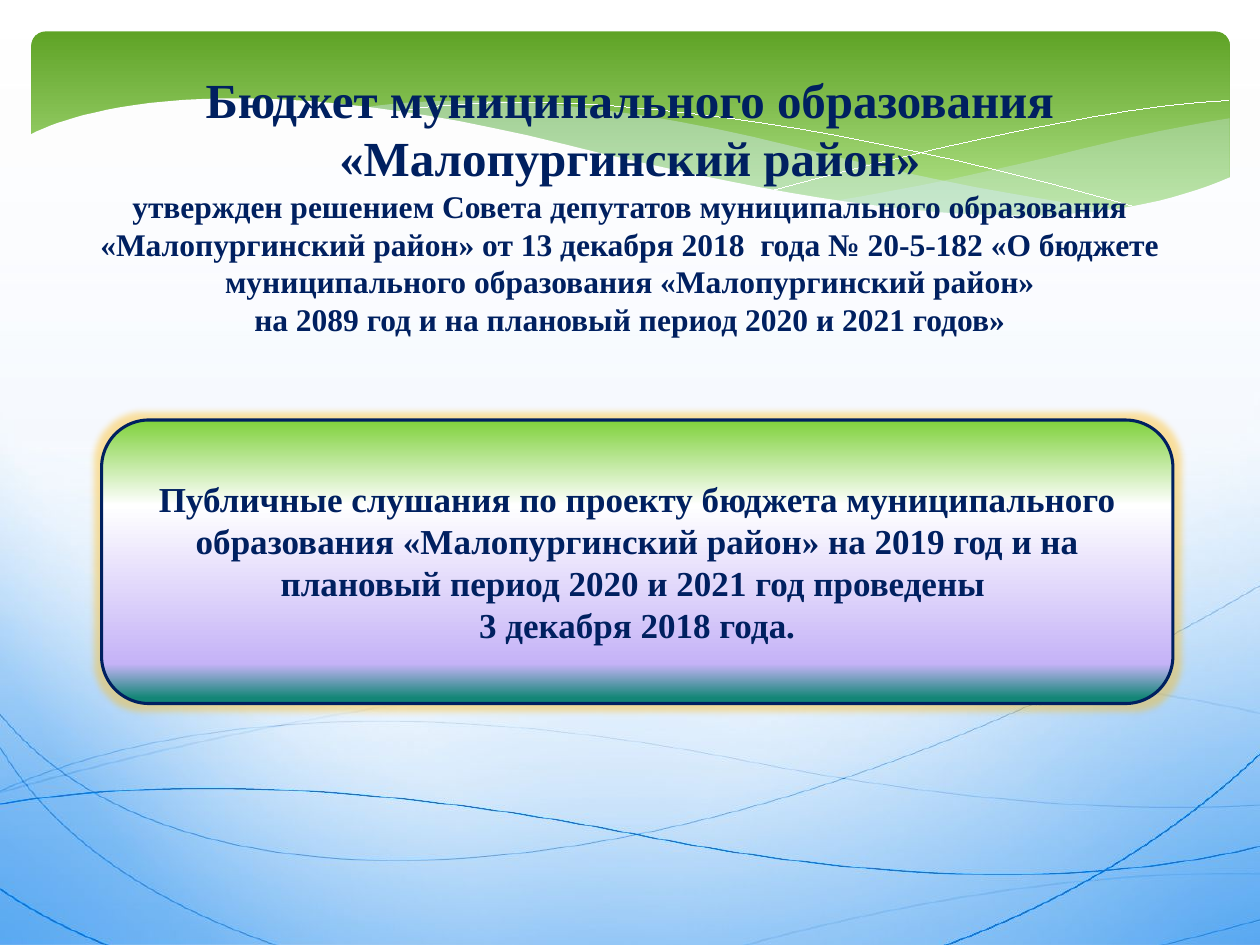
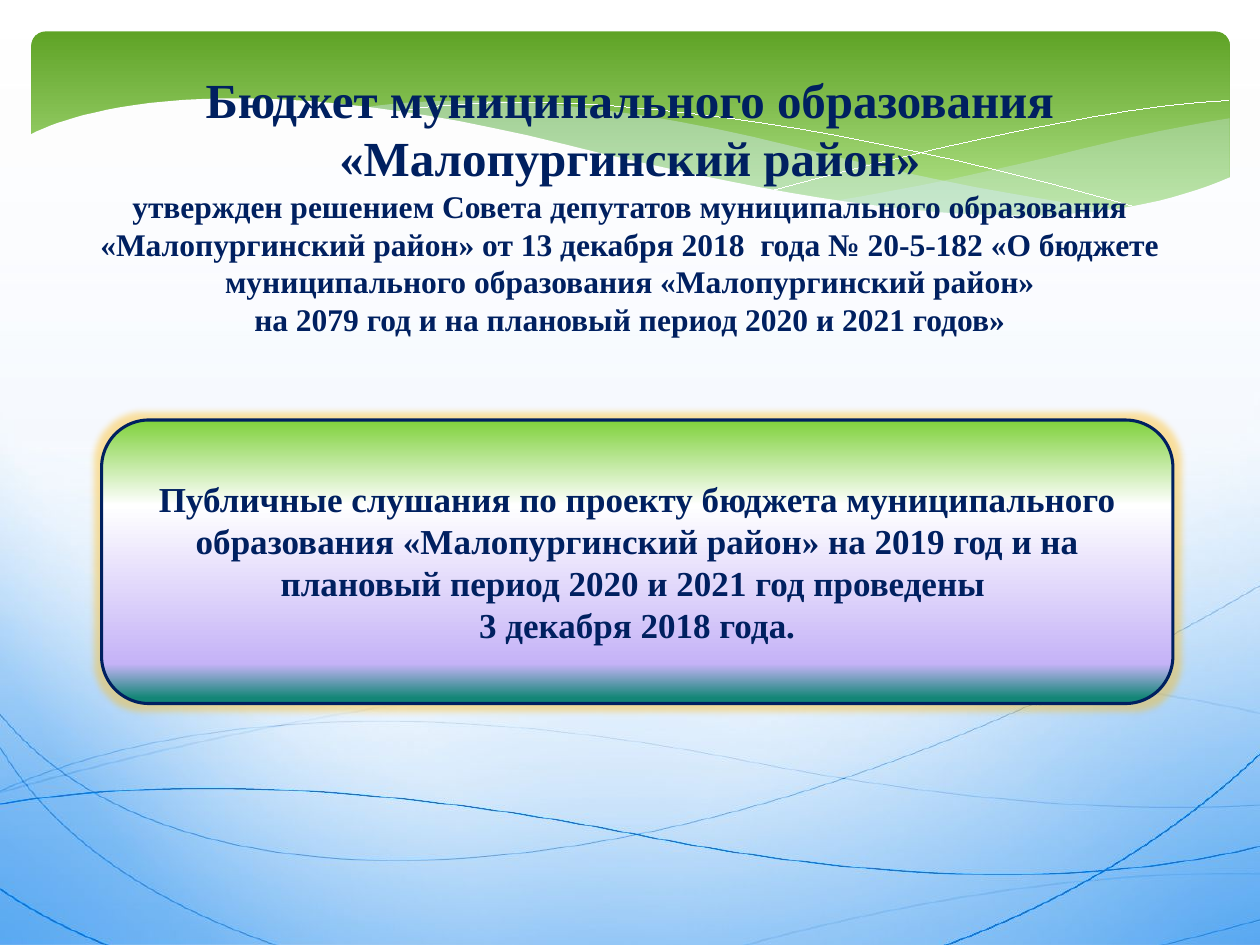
2089: 2089 -> 2079 (327, 321)
